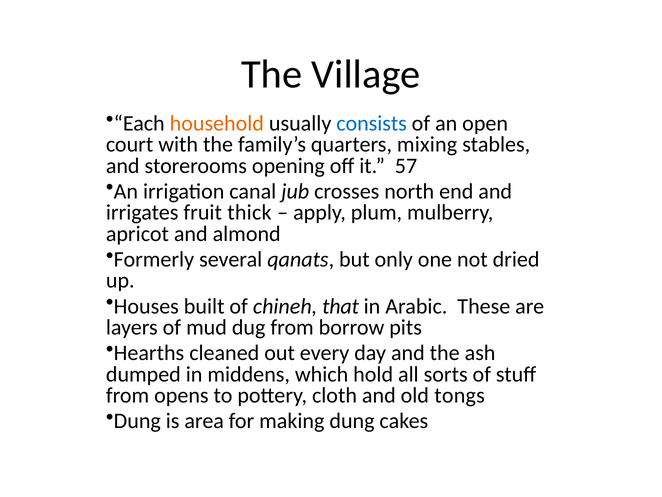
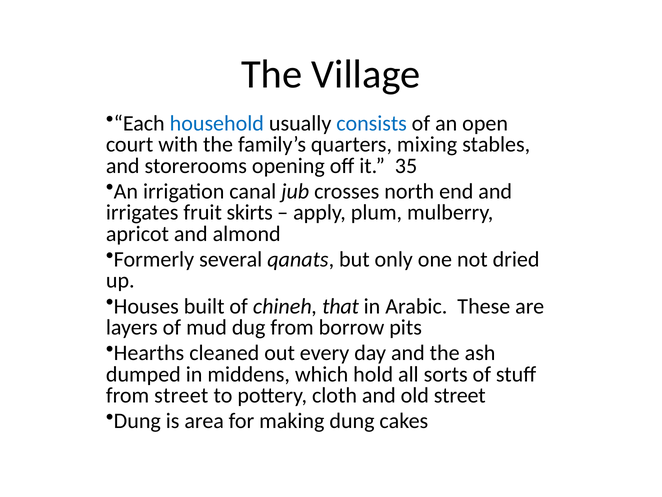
household colour: orange -> blue (217, 123)
57: 57 -> 35 (406, 166)
thick: thick -> skirts (250, 212)
from opens: opens -> street (181, 395)
old tongs: tongs -> street (460, 395)
